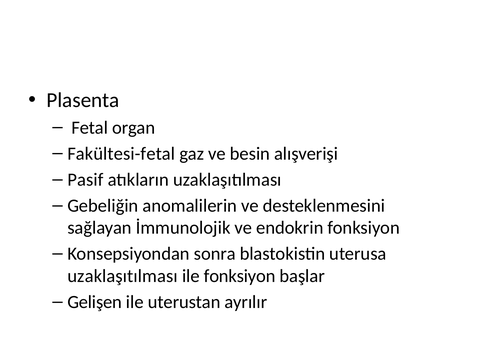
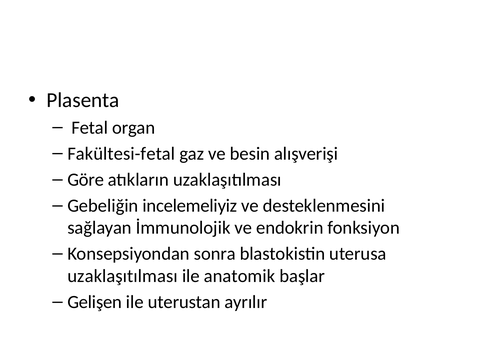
Pasif: Pasif -> Göre (86, 179)
anomalilerin: anomalilerin -> incelemeliyiz (190, 205)
ile fonksiyon: fonksiyon -> anatomik (240, 276)
